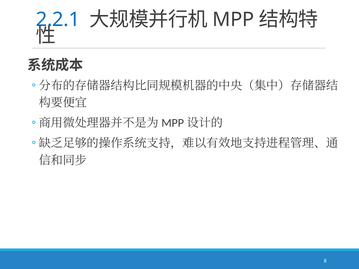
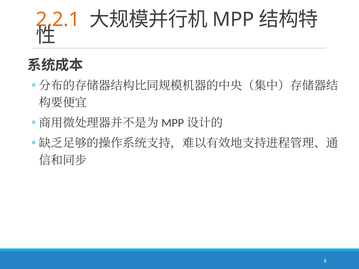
2.2.1 colour: blue -> orange (58, 19)
